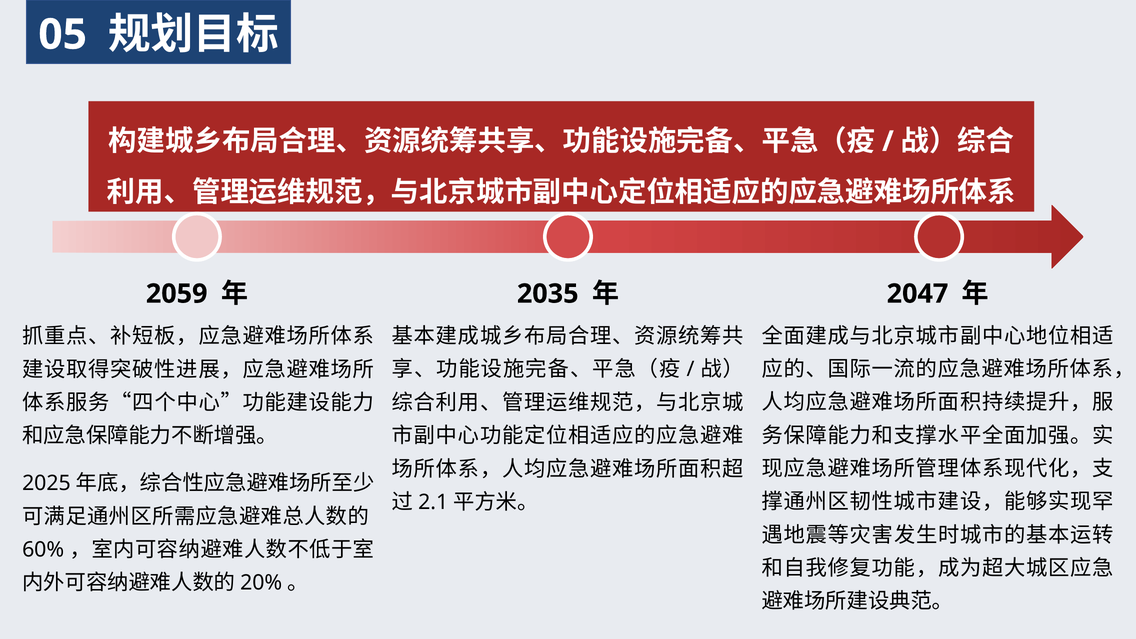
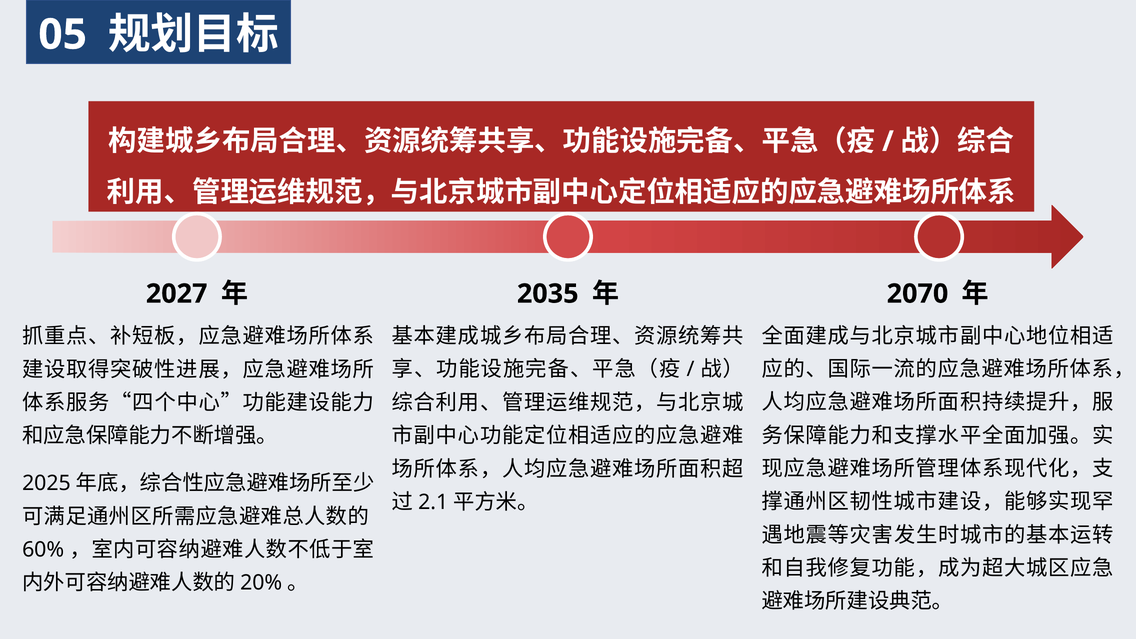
2059: 2059 -> 2027 (177, 294)
2047: 2047 -> 2070 (917, 294)
